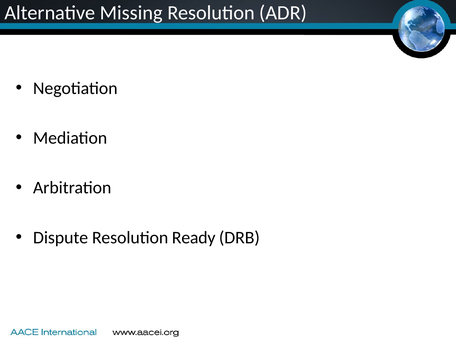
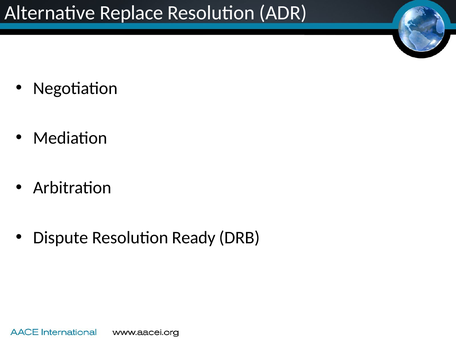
Missing: Missing -> Replace (131, 13)
